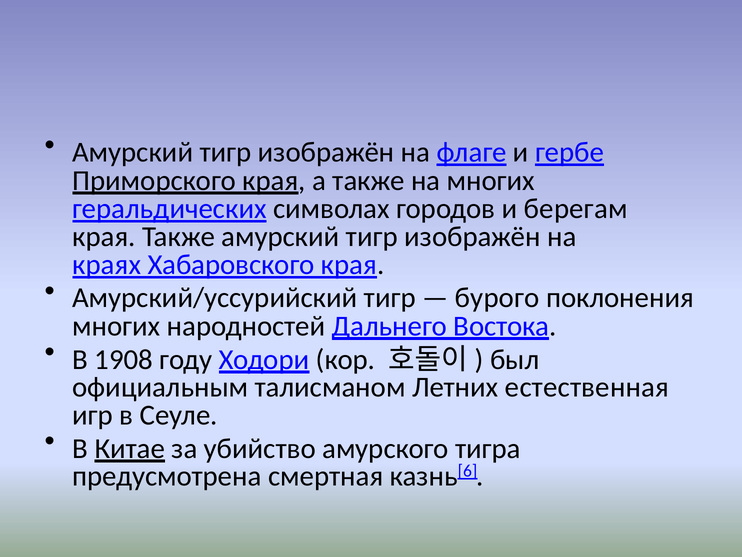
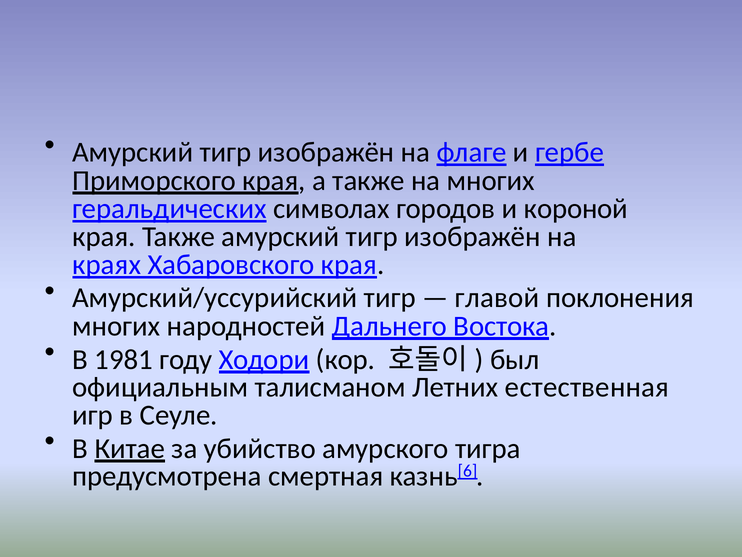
берегам: берегам -> короной (576, 209)
бурого: бурого -> главой (497, 298)
1908: 1908 -> 1981 (124, 359)
